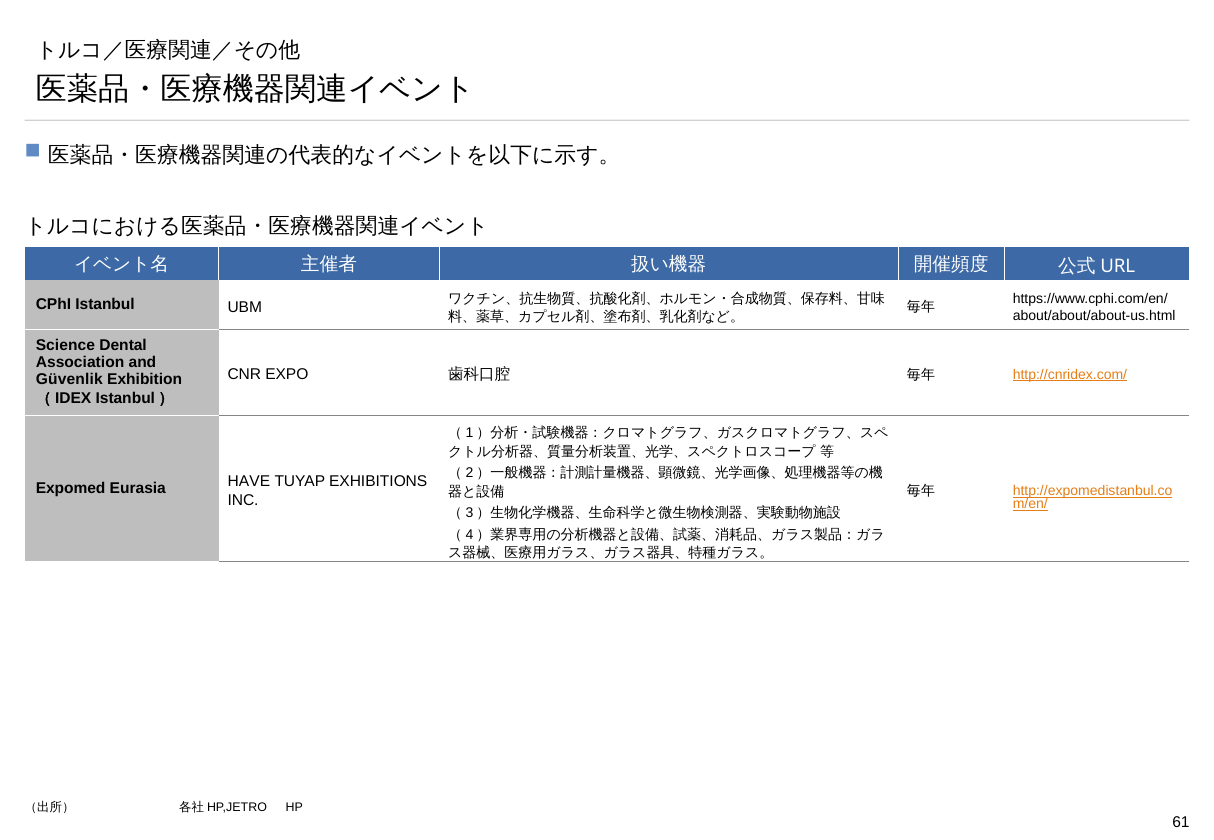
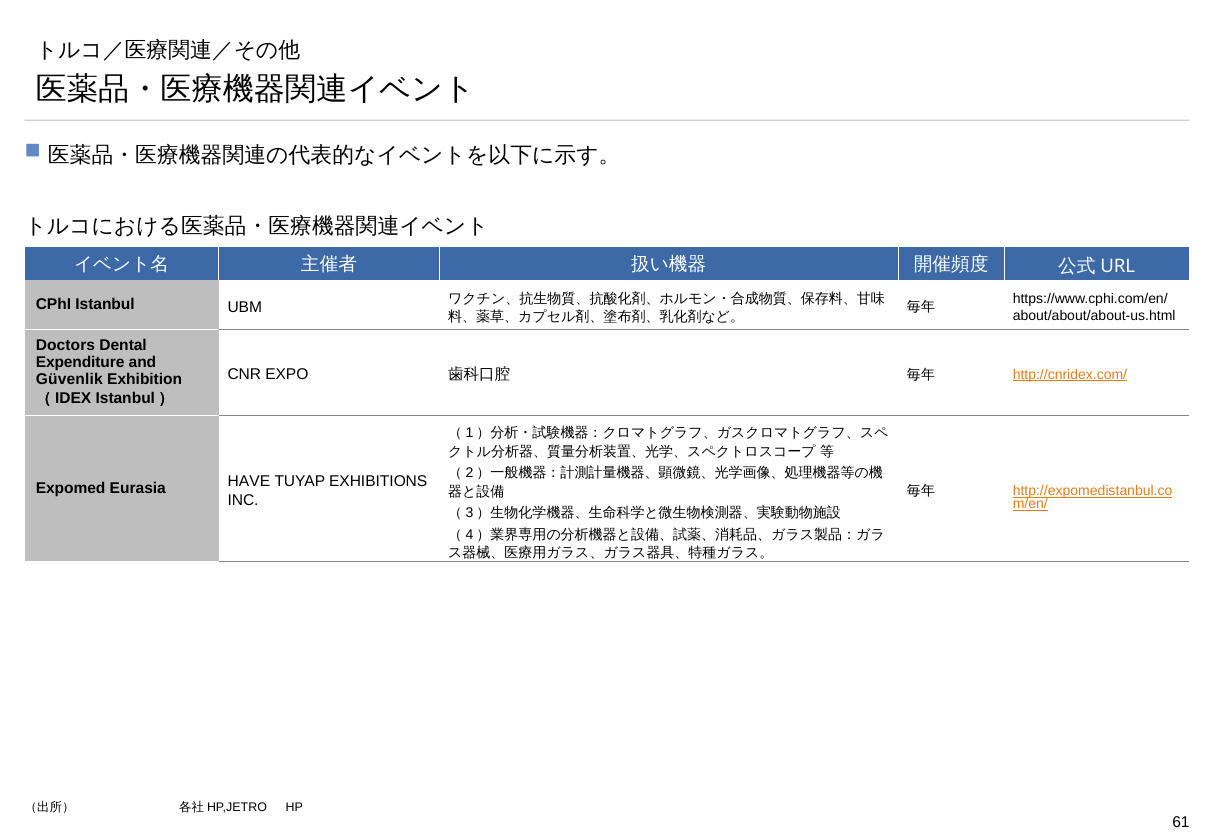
Science: Science -> Doctors (65, 345)
Association: Association -> Expenditure (80, 362)
